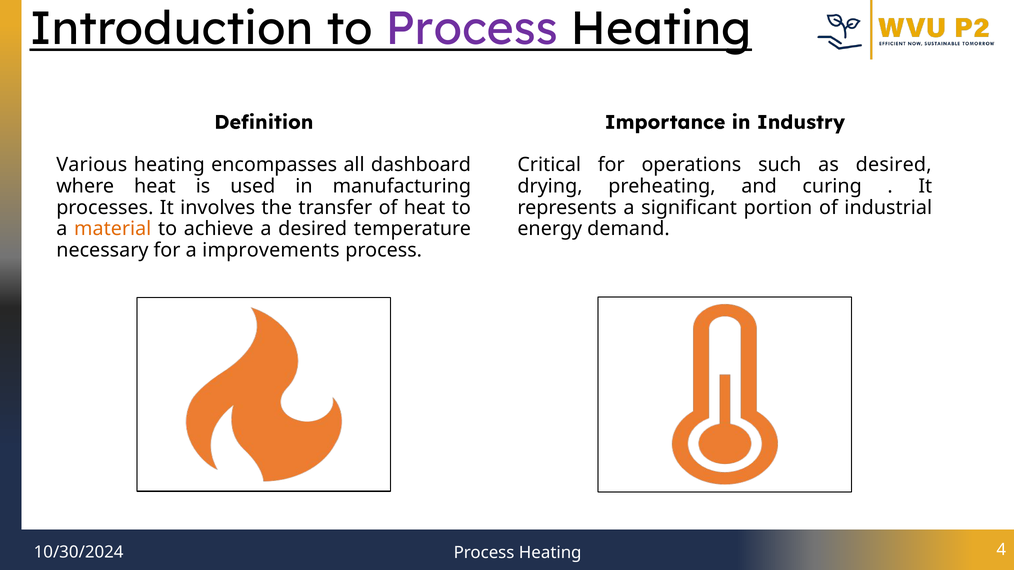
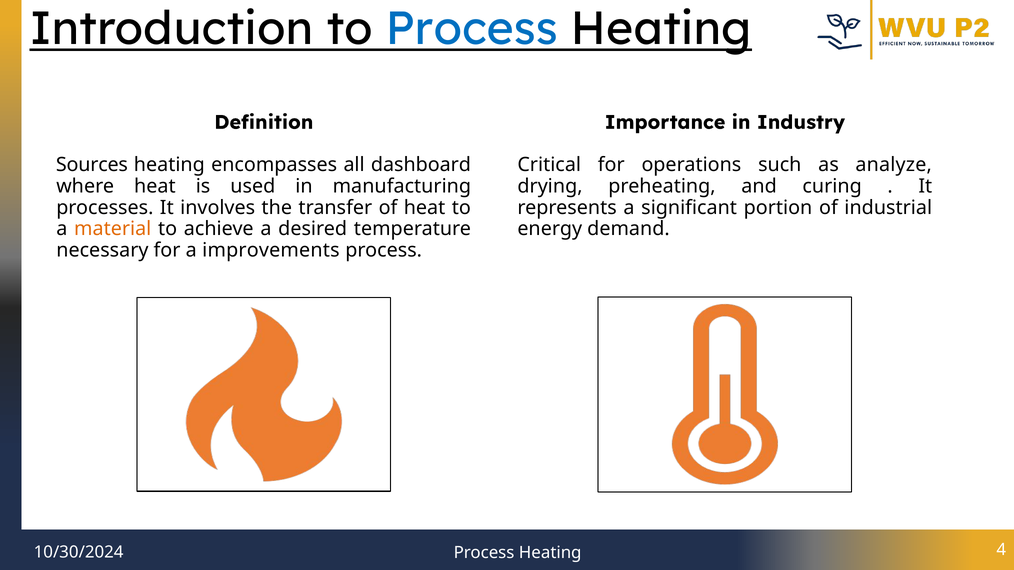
Process colour: purple -> blue (472, 29)
Various: Various -> Sources (92, 165)
as desired: desired -> analyze (894, 165)
